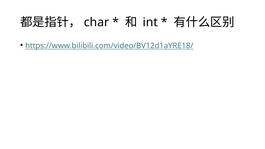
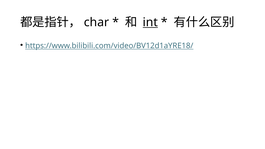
int underline: none -> present (150, 22)
